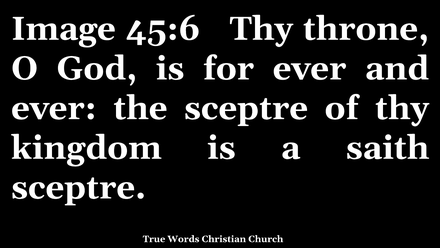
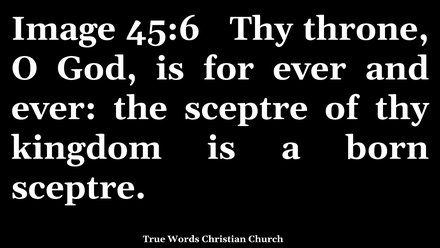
saith: saith -> born (387, 148)
